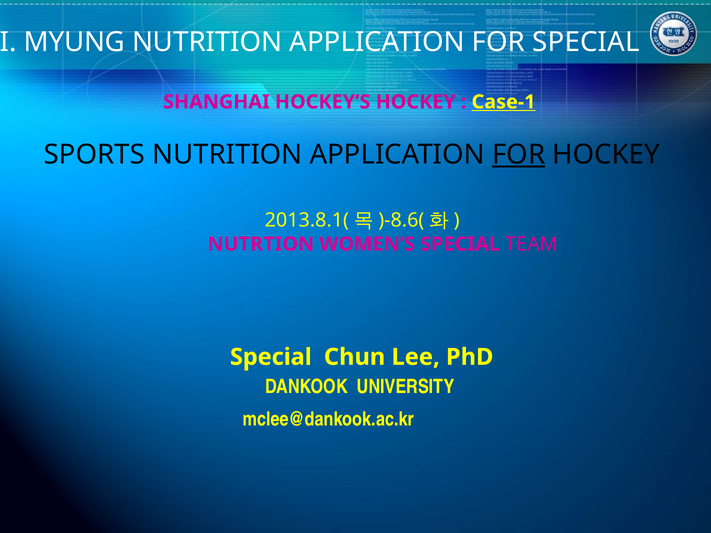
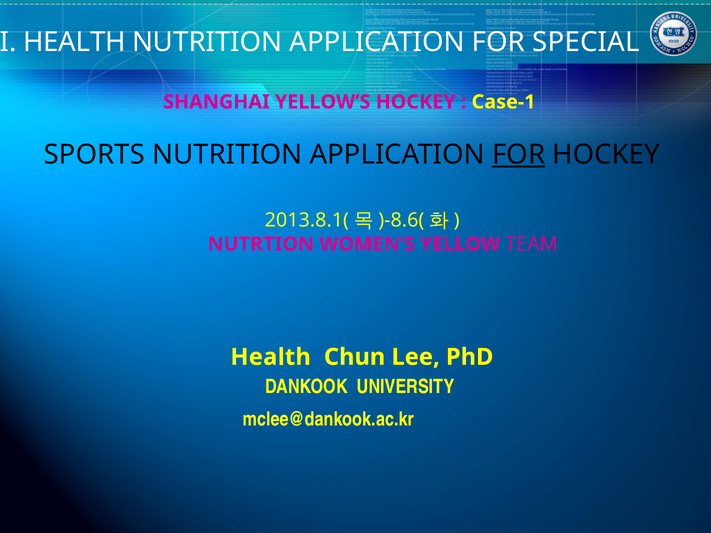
MYUNG: MYUNG -> HEALTH (74, 42)
HOCKEY’S: HOCKEY’S -> YELLOW’S (323, 102)
Case-1 underline: present -> none (504, 102)
WOMEN’S SPECIAL: SPECIAL -> YELLOW (460, 244)
Special: Special -> Health (271, 357)
